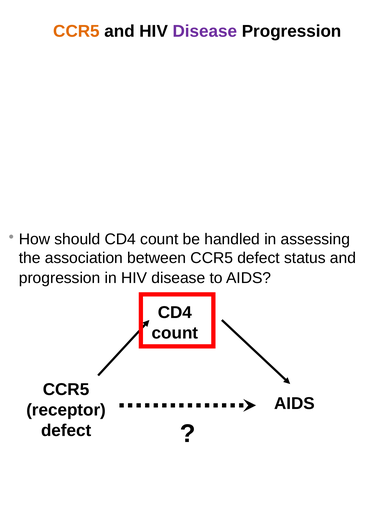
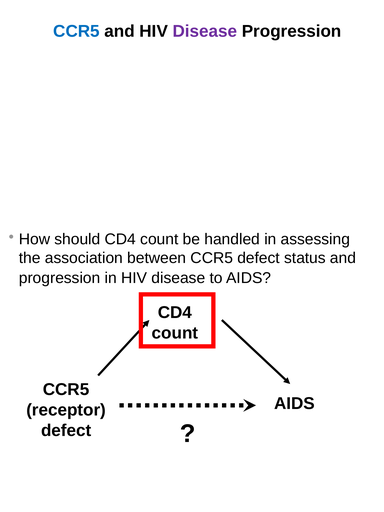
CCR5 colour: orange -> blue (76, 31)
